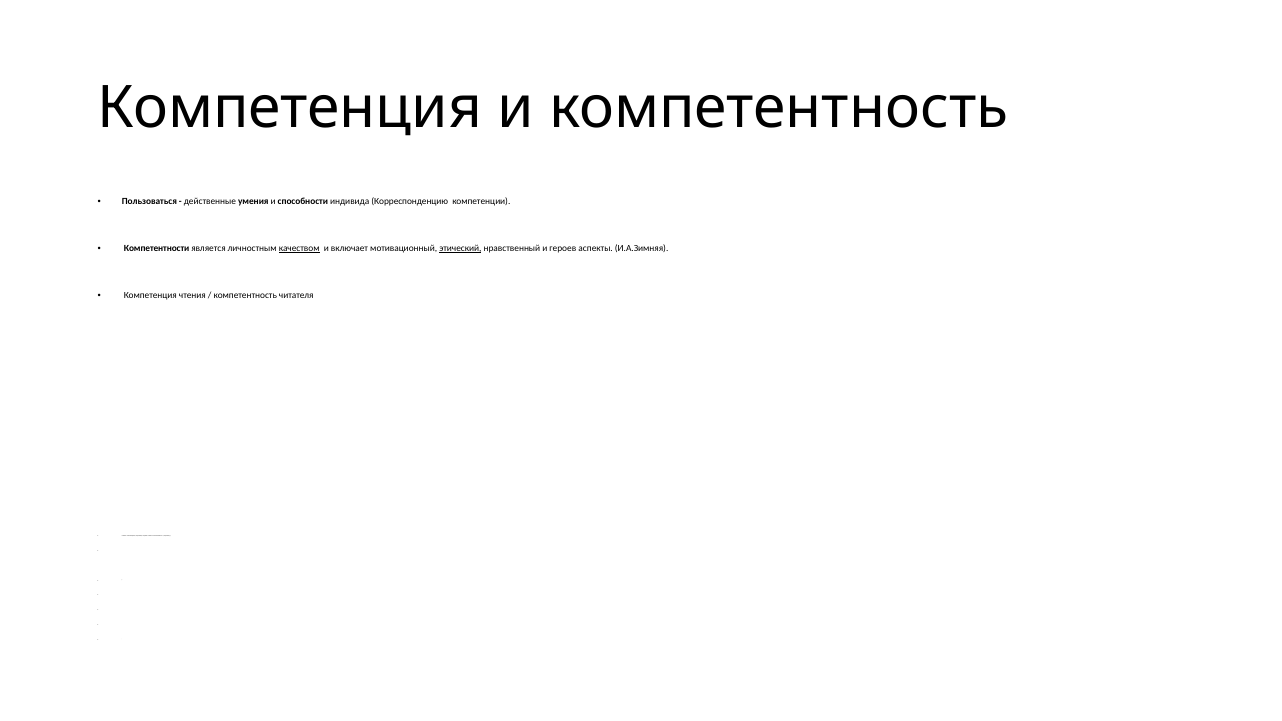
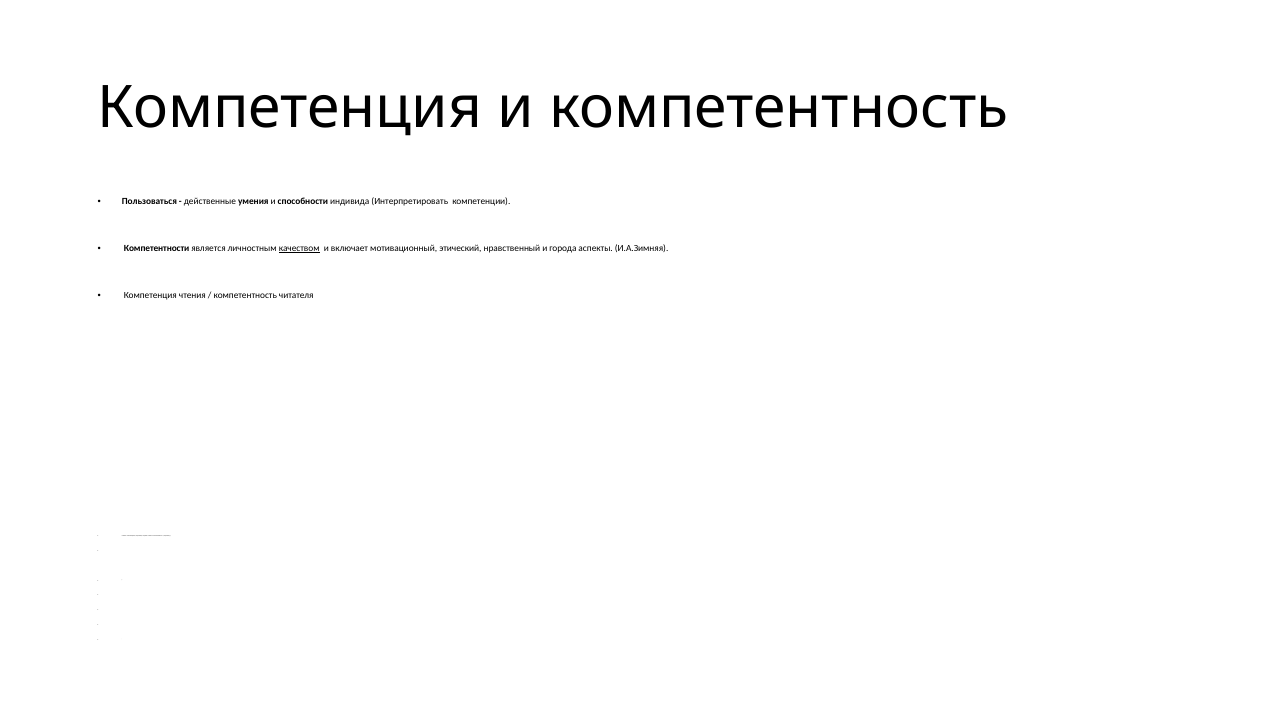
Корреспонденцию: Корреспонденцию -> Интерпретировать (410, 202)
этический underline: present -> none (460, 249)
героев: героев -> города (563, 249)
